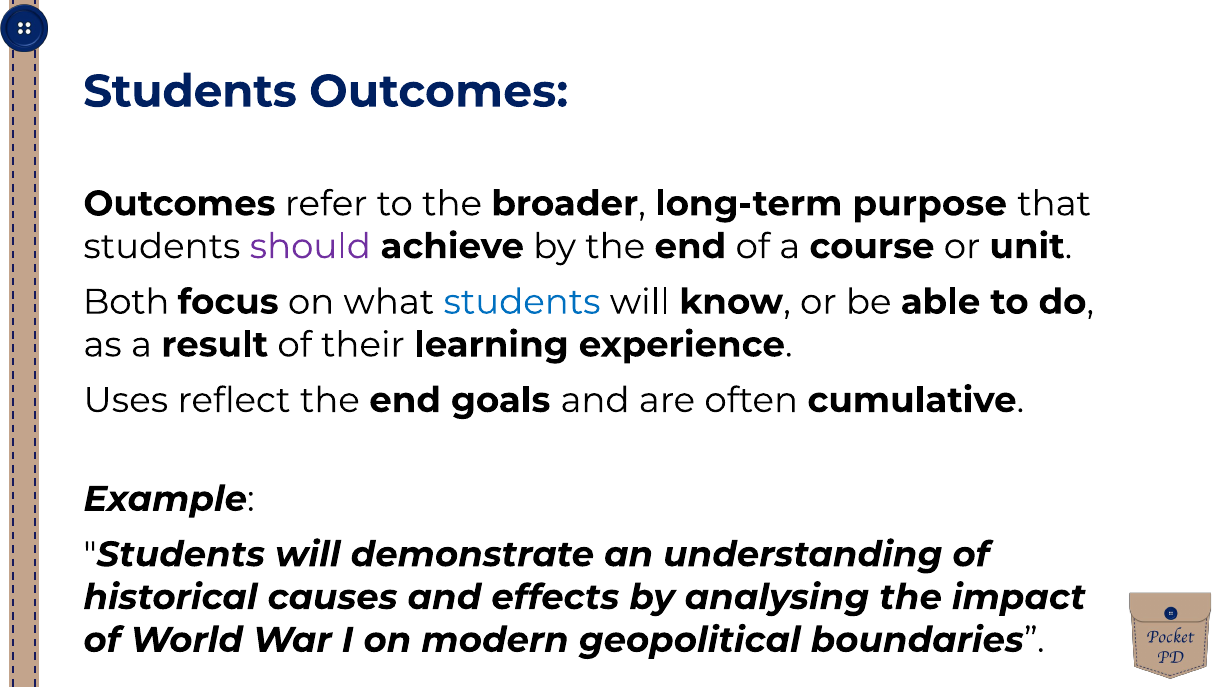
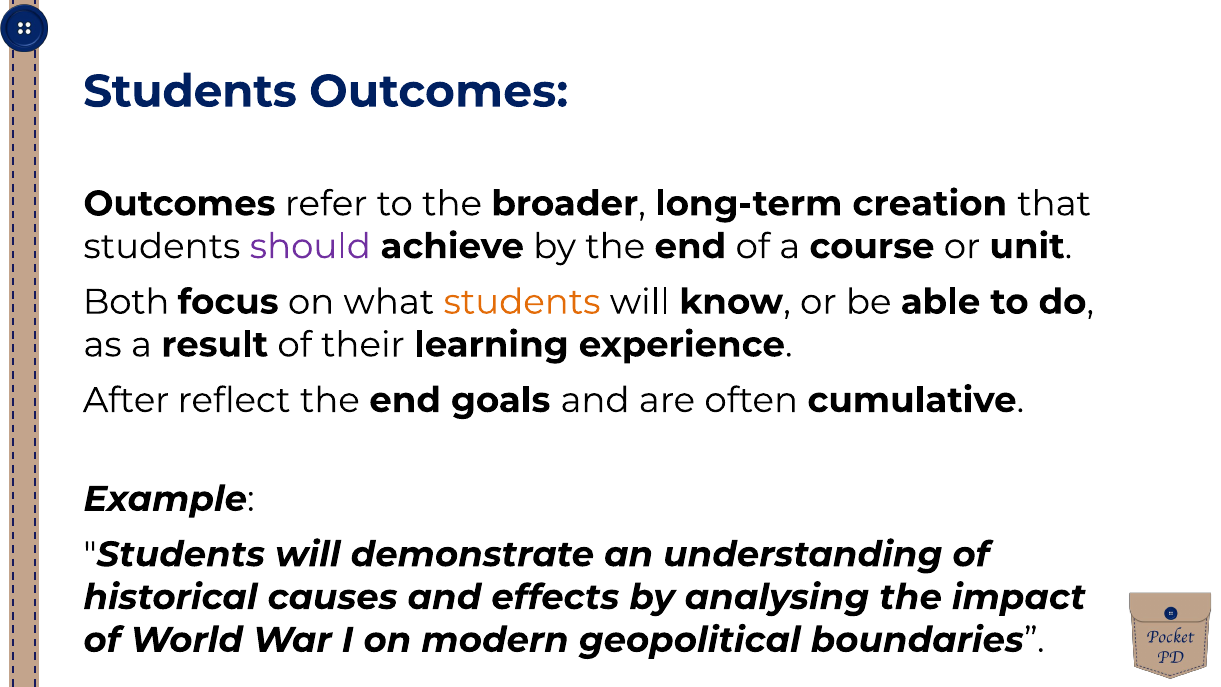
purpose: purpose -> creation (930, 204)
students colour: blue -> orange (522, 302)
Uses: Uses -> After (126, 400)
